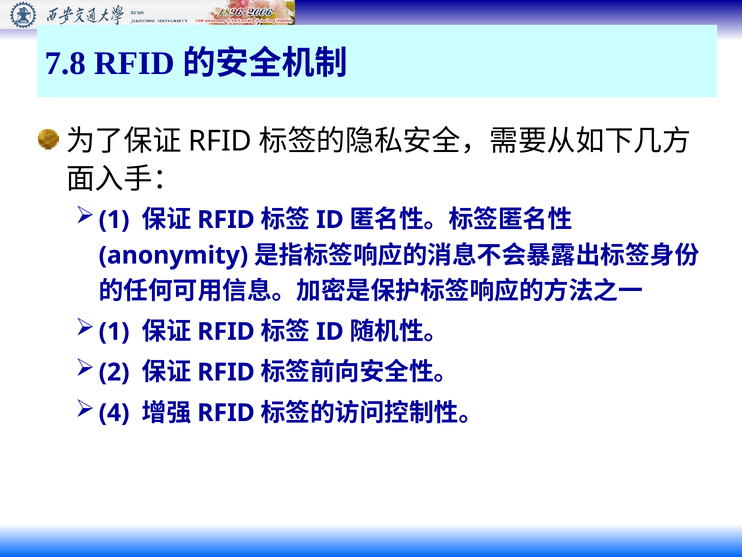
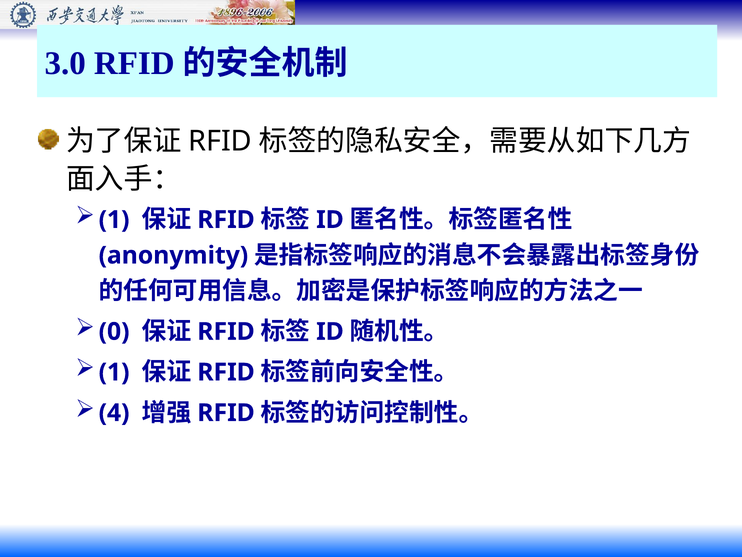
7.8: 7.8 -> 3.0 (65, 63)
1: 1 -> 0 (114, 331)
2: 2 -> 1 (114, 372)
